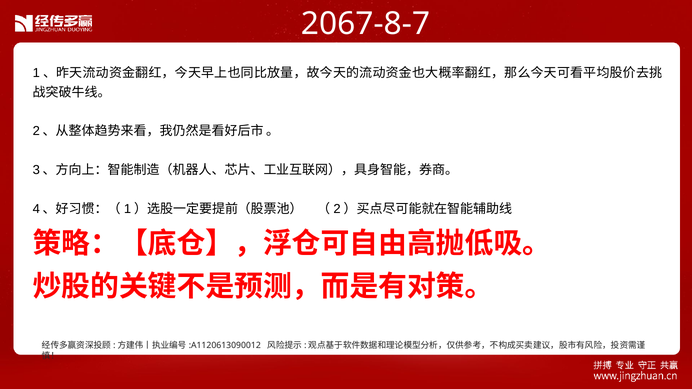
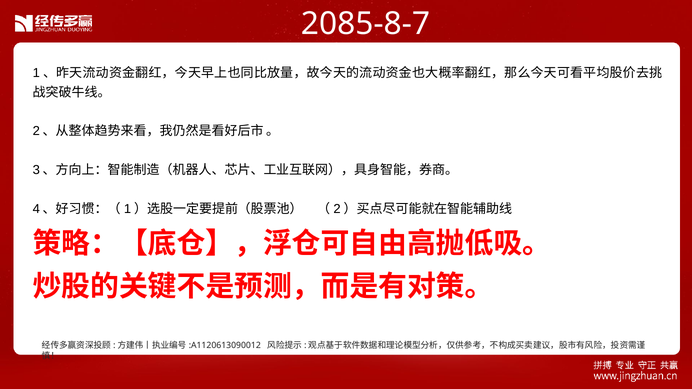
2067-8-7: 2067-8-7 -> 2085-8-7 (365, 24)
